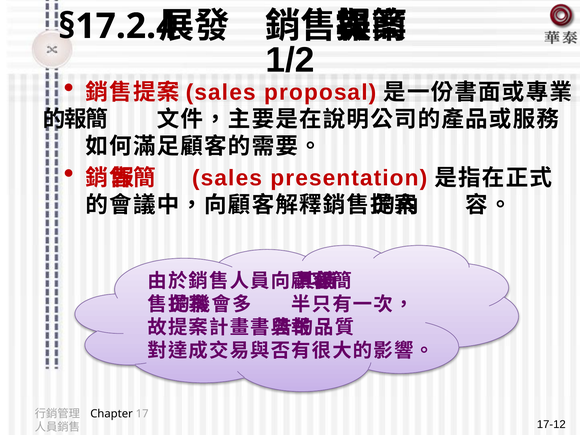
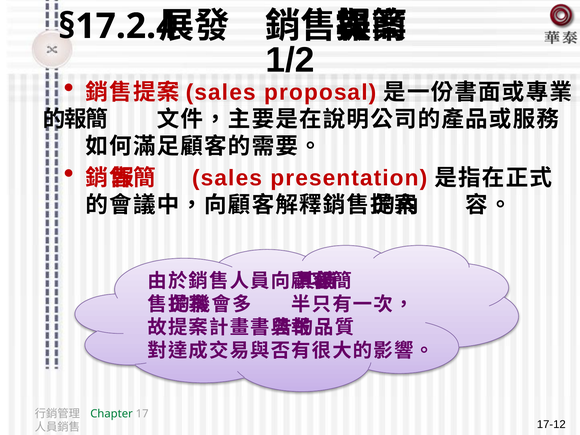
Chapter colour: black -> green (112, 414)
